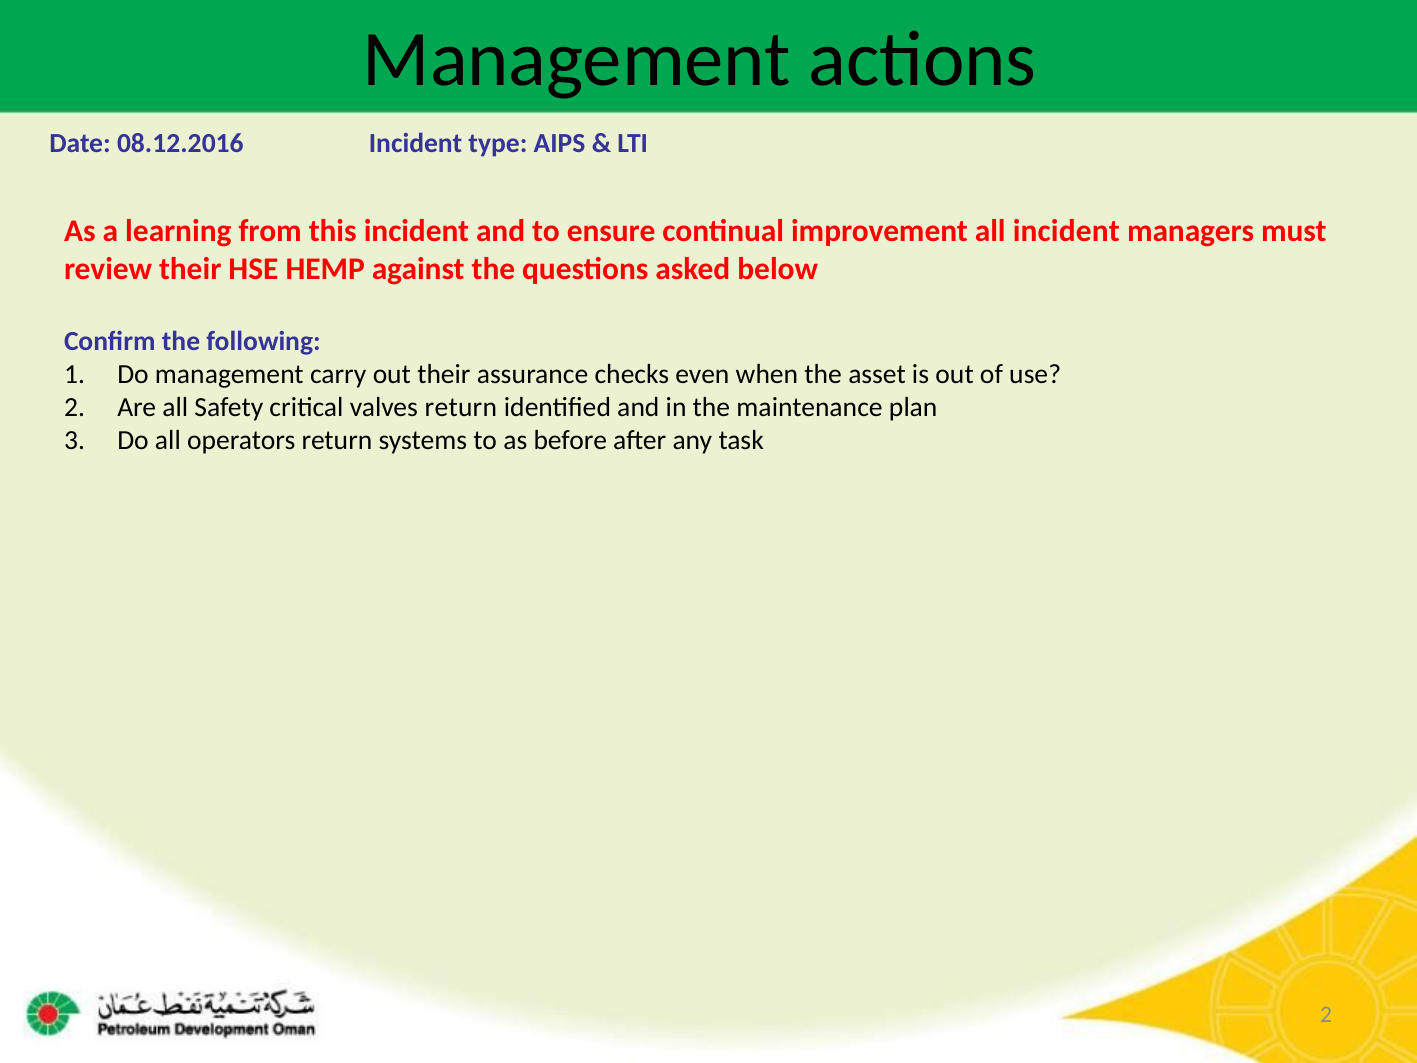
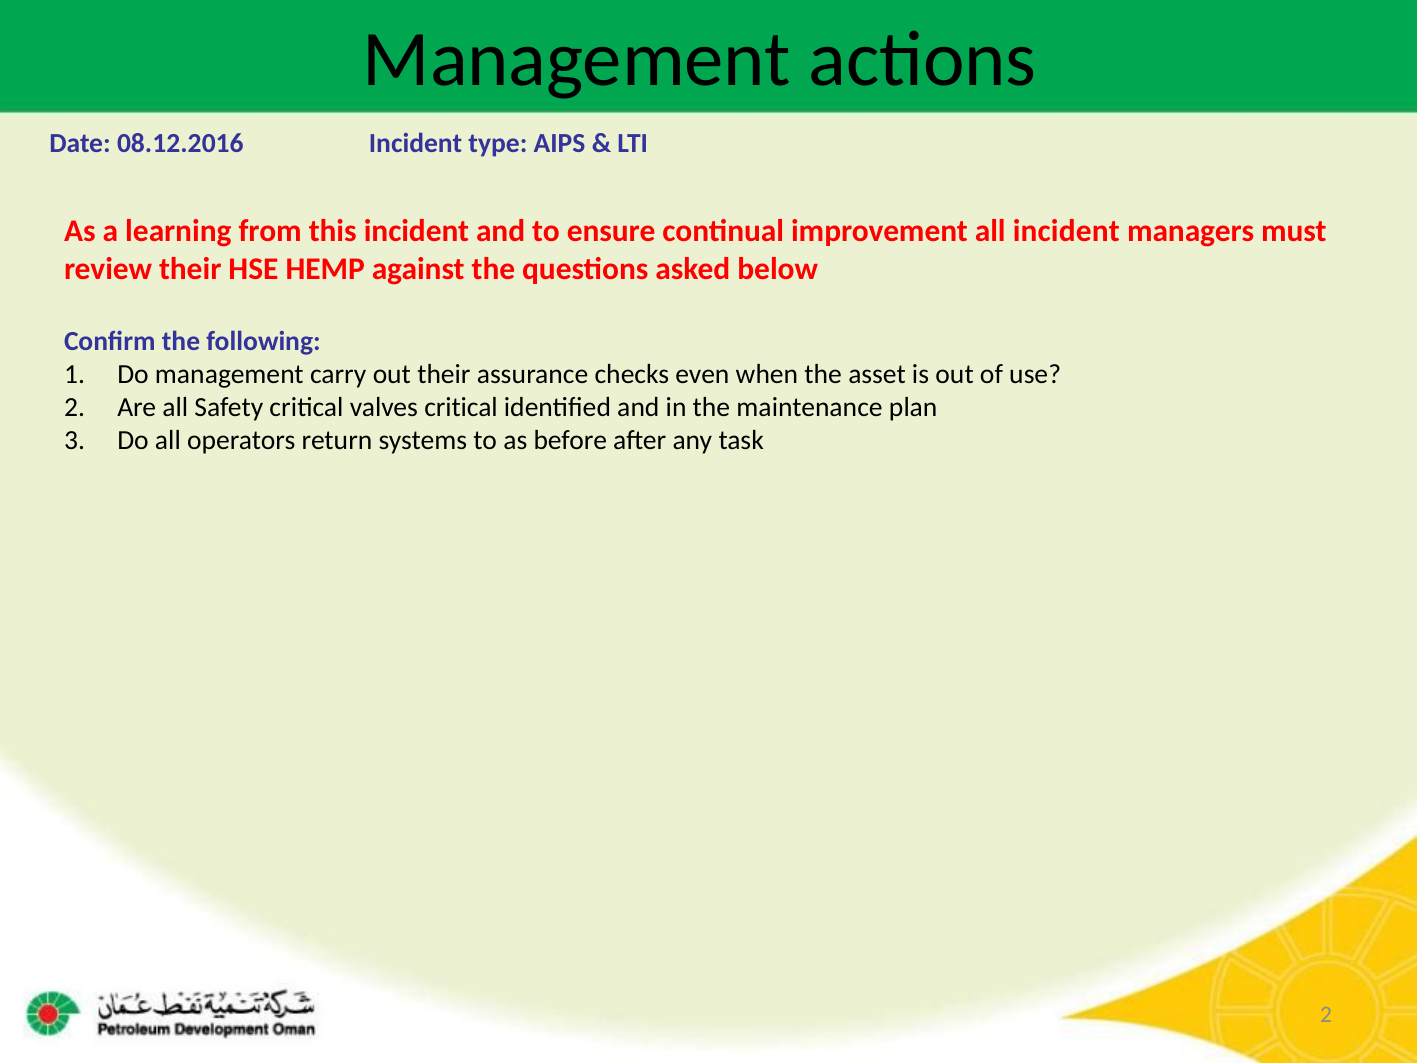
valves return: return -> critical (461, 408)
